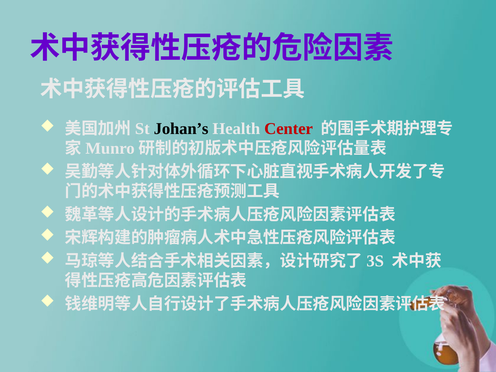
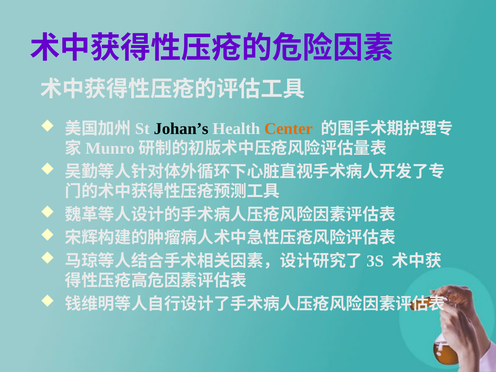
Center colour: red -> orange (289, 129)
